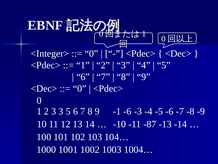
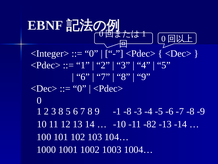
3 3: 3 -> 8 (61, 111)
-1 -6: -6 -> -8 (127, 111)
-87: -87 -> -82 (150, 124)
